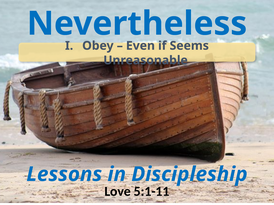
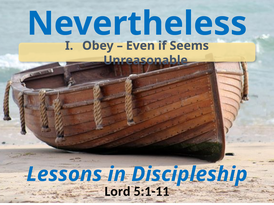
Love: Love -> Lord (117, 192)
